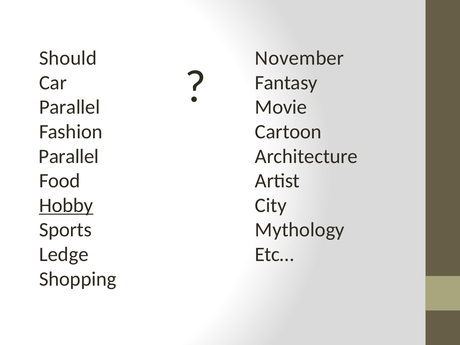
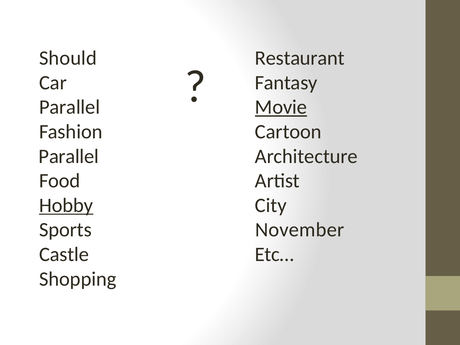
November: November -> Restaurant (300, 58)
Movie underline: none -> present (281, 107)
Mythology: Mythology -> November (300, 230)
Ledge: Ledge -> Castle (64, 254)
